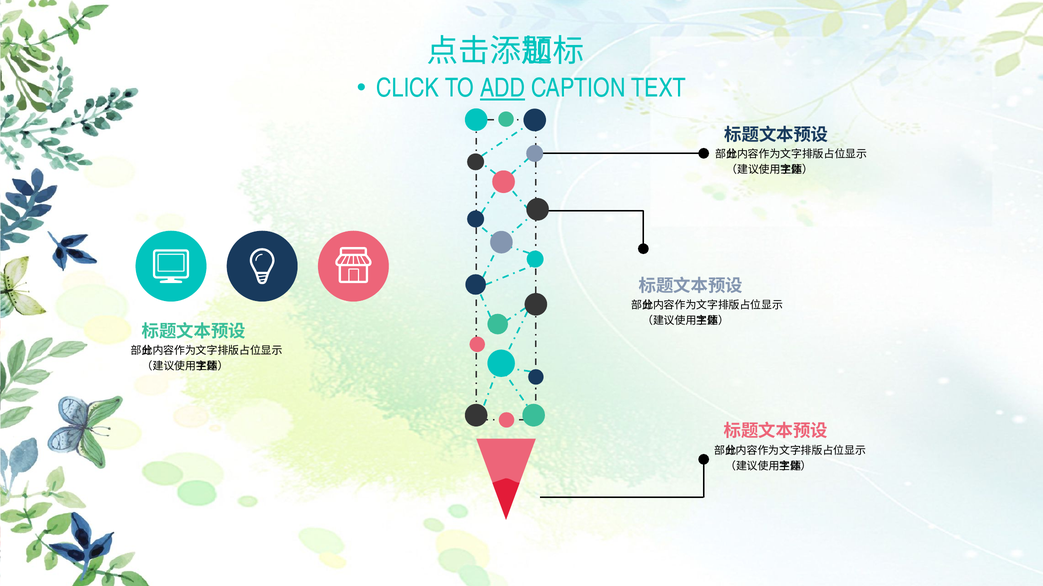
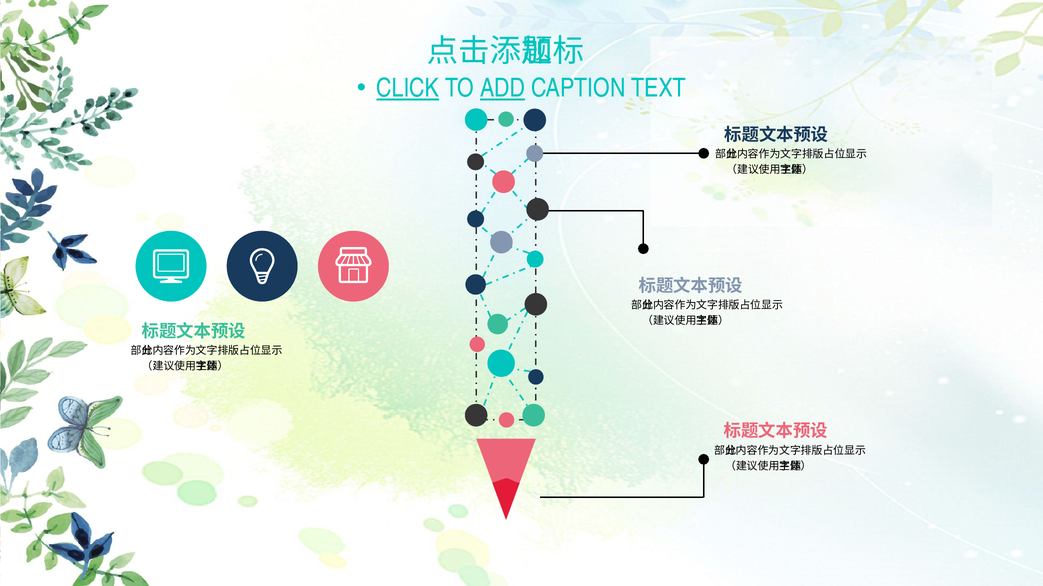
CLICK underline: none -> present (408, 88)
